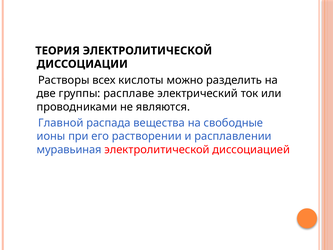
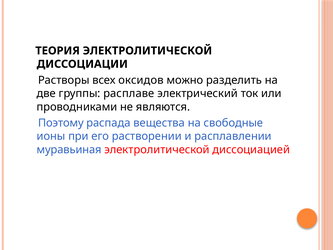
кислоты: кислоты -> оксидов (141, 80)
Главной: Главной -> Поэтому (61, 123)
